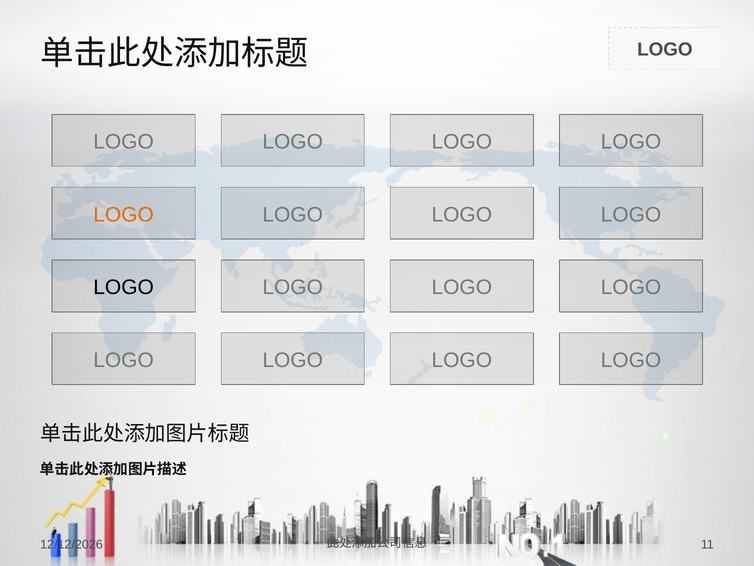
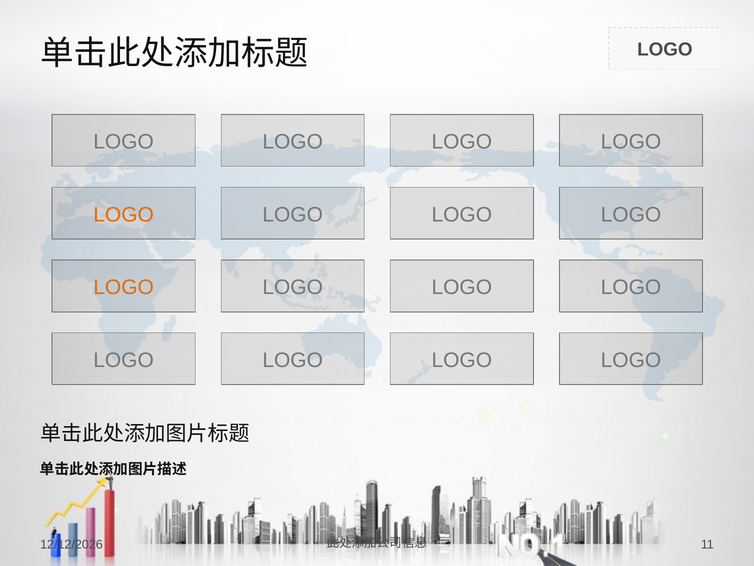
LOGO colour: black -> orange (124, 287)
